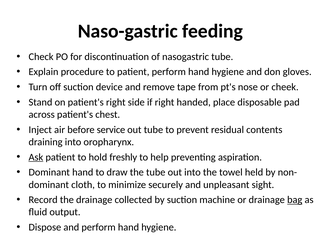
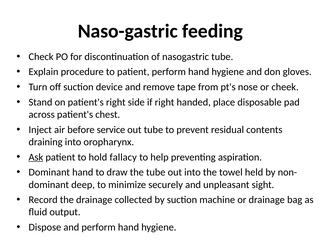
freshly: freshly -> fallacy (123, 157)
cloth: cloth -> deep (83, 184)
bag underline: present -> none (295, 200)
